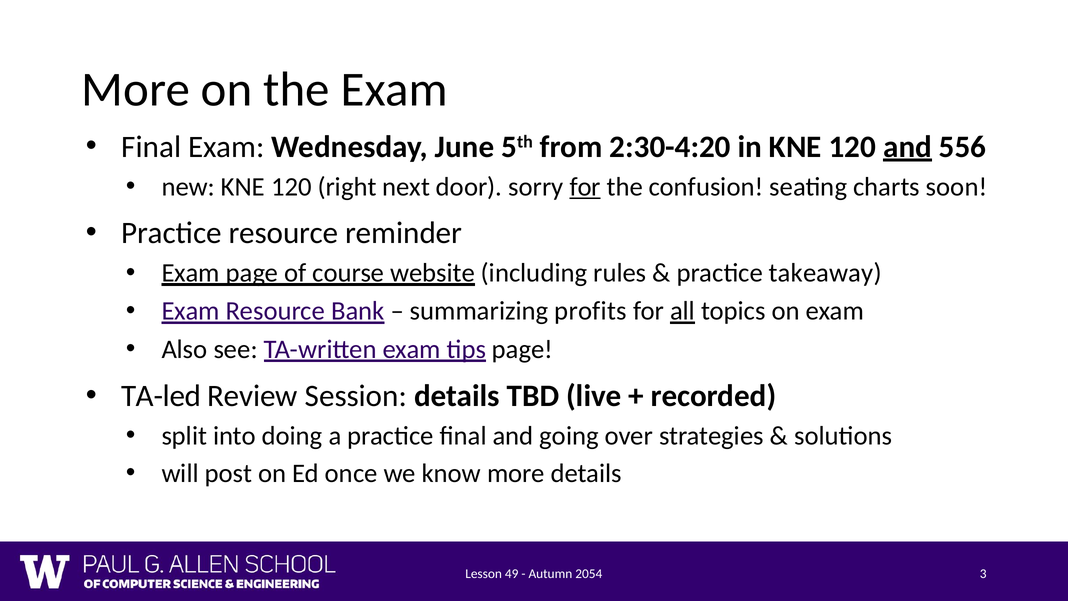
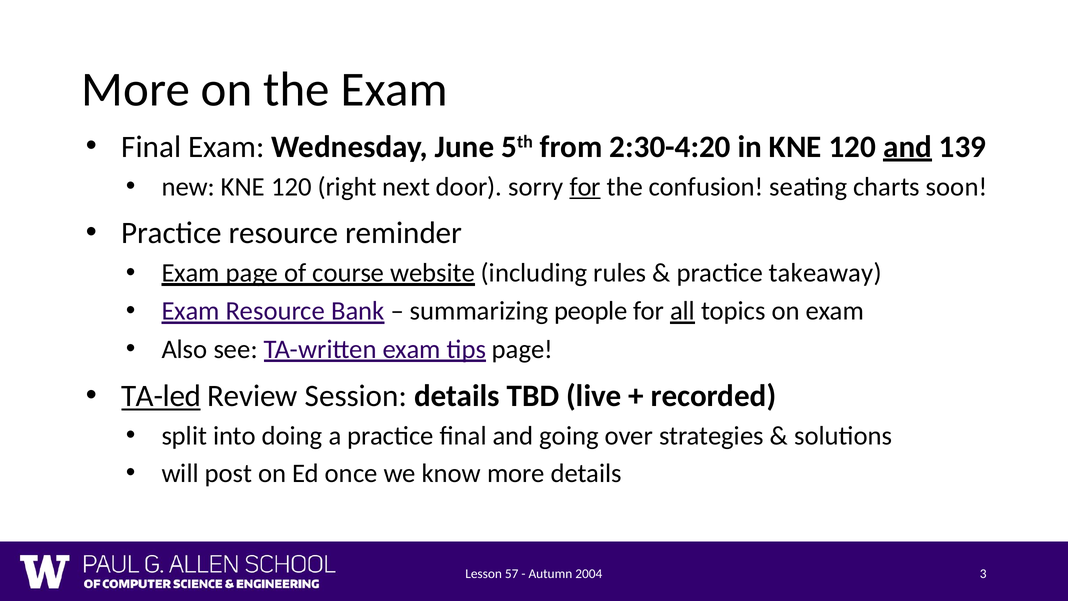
556: 556 -> 139 (963, 147)
profits: profits -> people (591, 311)
TA-led underline: none -> present (161, 396)
49: 49 -> 57 (512, 574)
2054: 2054 -> 2004 (589, 574)
